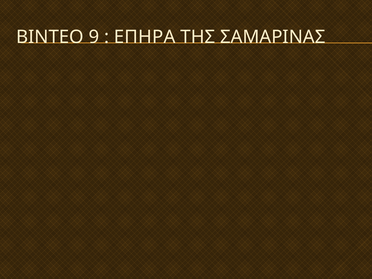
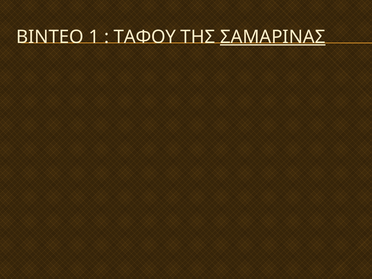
9: 9 -> 1 (94, 37)
ΕΠΗΡΑ: ΕΠΗΡΑ -> ΤΑΦΟΥ (145, 37)
ΣΑΜΑΡΙΝΑΣ underline: none -> present (273, 37)
